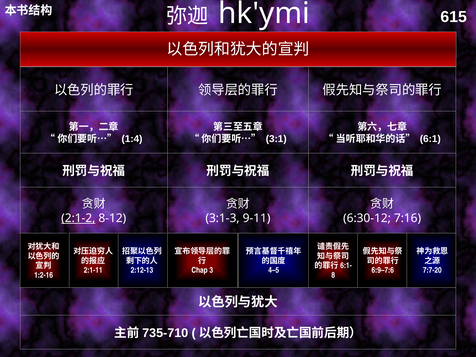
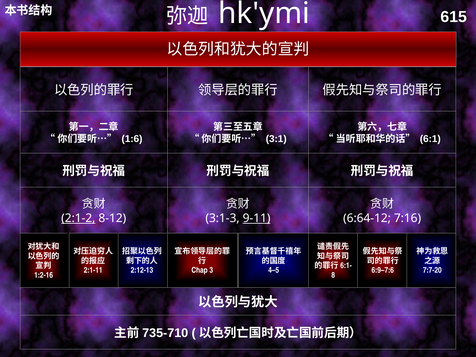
1:4: 1:4 -> 1:6 (132, 139)
9-11 underline: none -> present (257, 218)
6:30-12: 6:30-12 -> 6:64-12 (367, 218)
